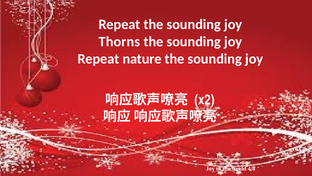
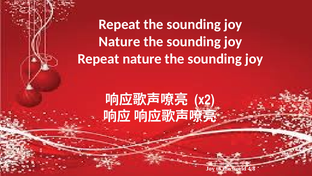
Thorns: Thorns -> Nature (119, 42)
